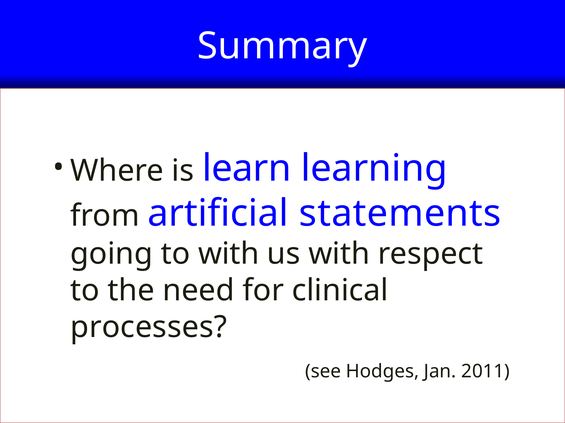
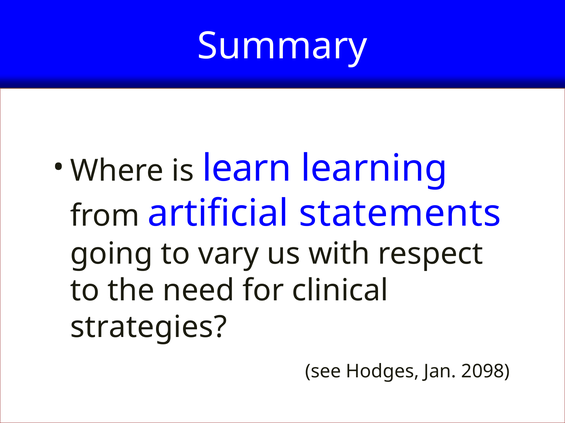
to with: with -> vary (229, 254)
processes: processes -> strategies (149, 328)
2011: 2011 -> 2098 (486, 372)
